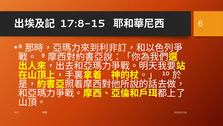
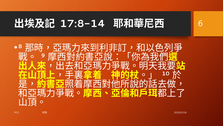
17:8-15: 17:8-15 -> 17:8-14 (83, 24)
